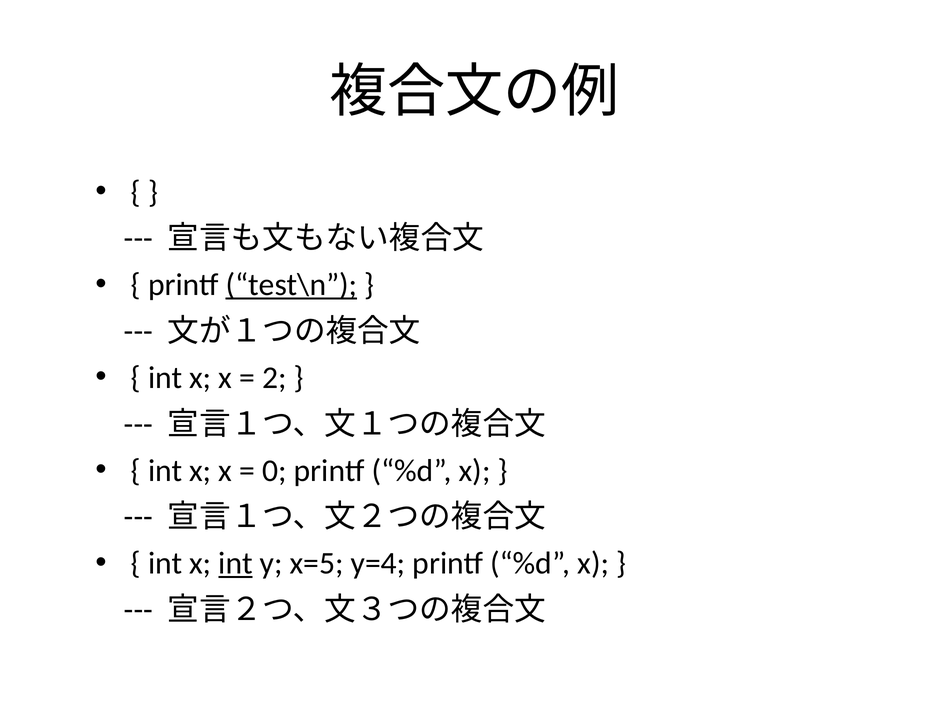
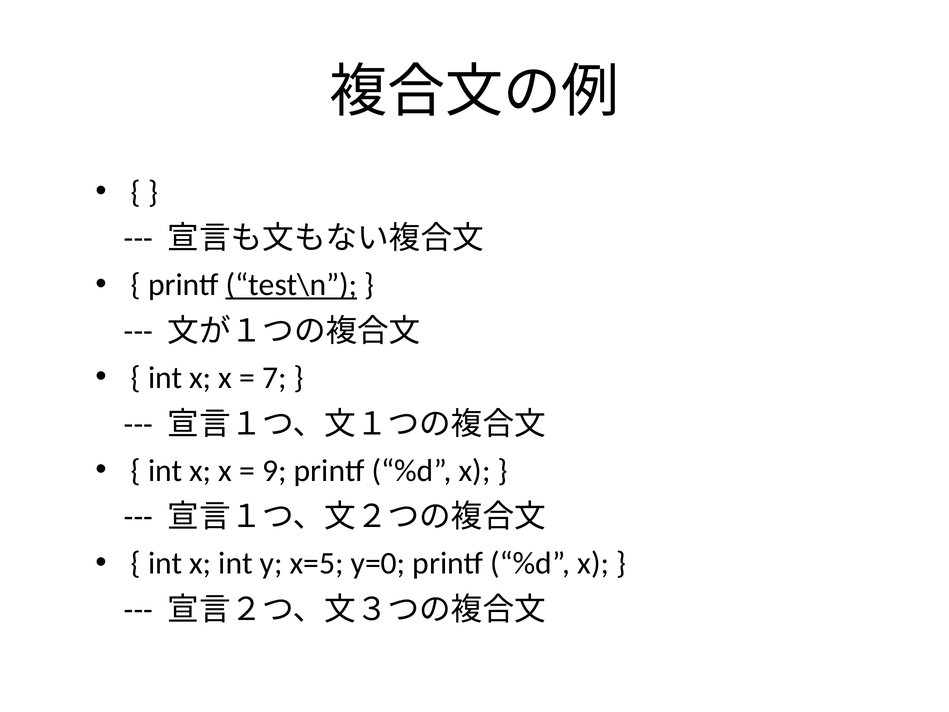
2: 2 -> 7 (274, 378)
0: 0 -> 9 (274, 470)
int underline: present -> none (236, 563)
y=4: y=4 -> y=0 (378, 563)
